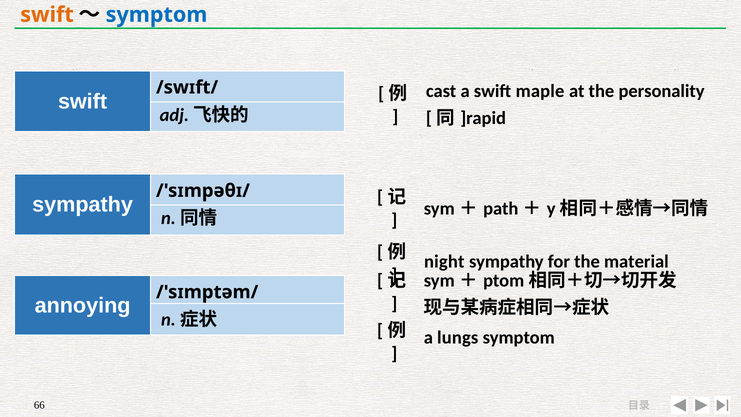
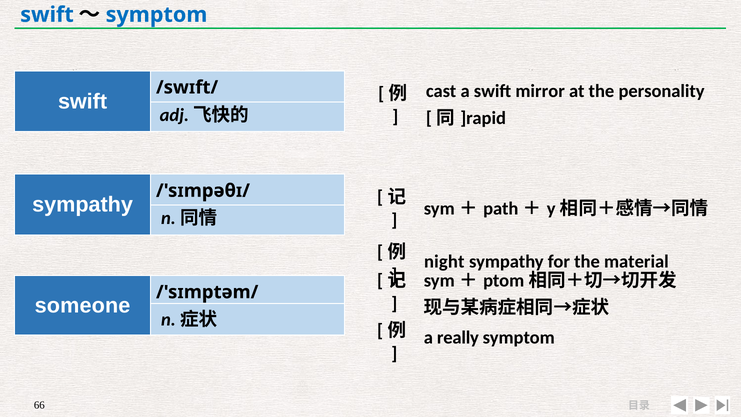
swift colour: orange -> blue (47, 15)
maple: maple -> mirror (540, 91)
annoying: annoying -> someone (82, 306)
lungs: lungs -> really (458, 338)
